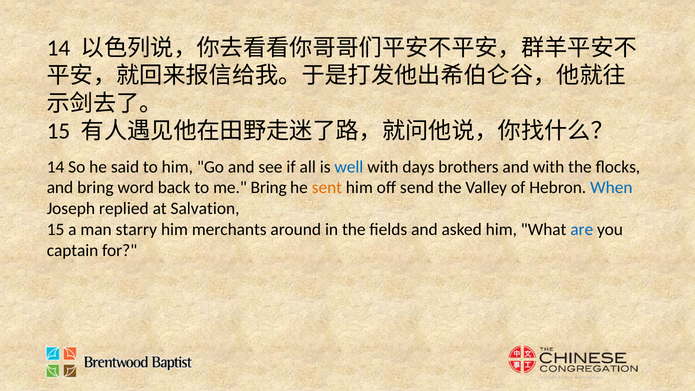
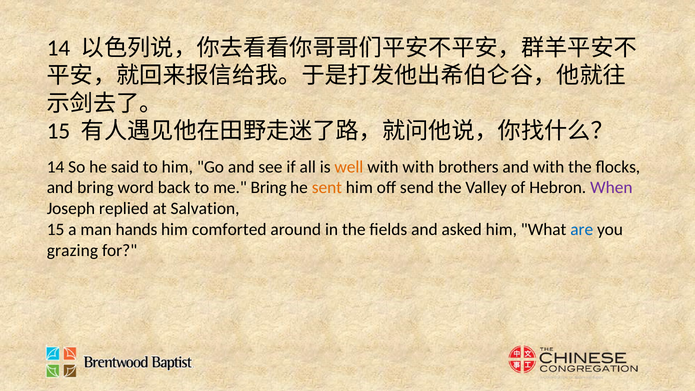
well colour: blue -> orange (349, 167)
with days: days -> with (418, 167)
When colour: blue -> purple (611, 188)
starry: starry -> hands (136, 229)
merchants: merchants -> comforted (229, 229)
captain: captain -> grazing (72, 250)
